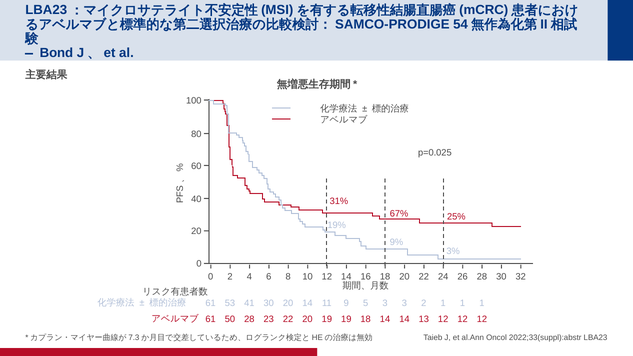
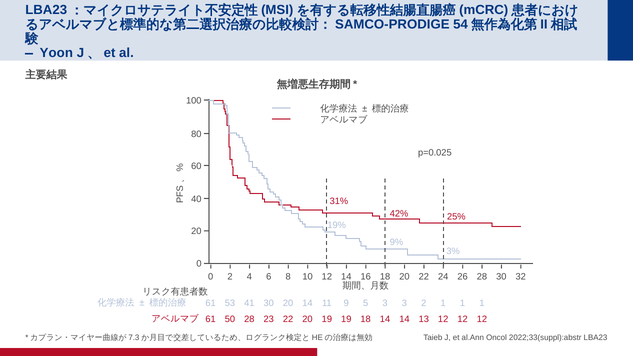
Bond: Bond -> Yoon (56, 53)
67%: 67% -> 42% (399, 214)
